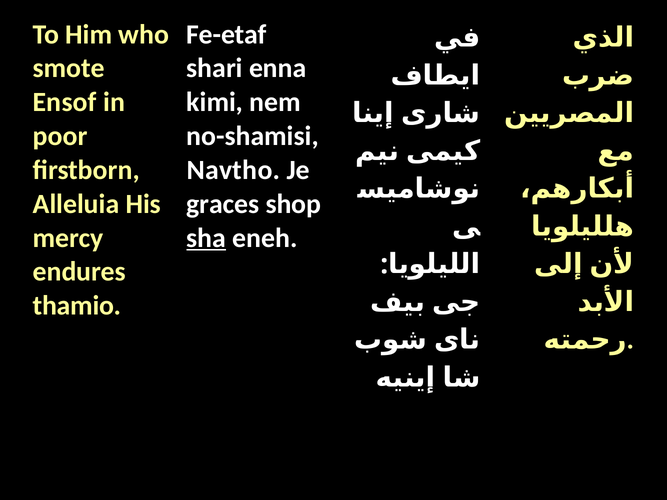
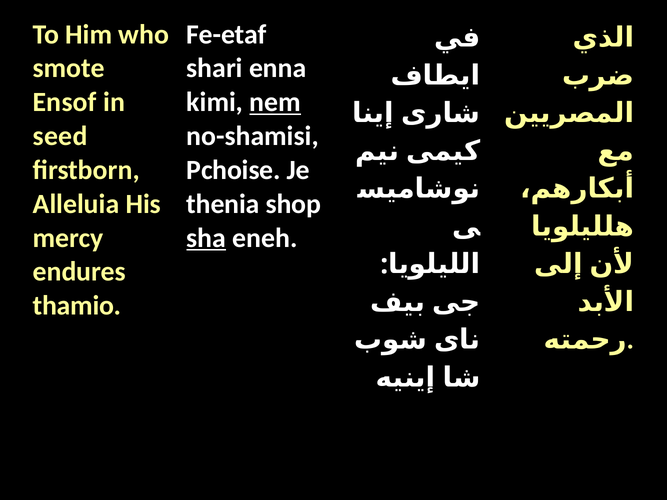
nem underline: none -> present (275, 102)
poor: poor -> seed (60, 136)
Navtho: Navtho -> Pchoise (234, 170)
graces: graces -> thenia (223, 204)
